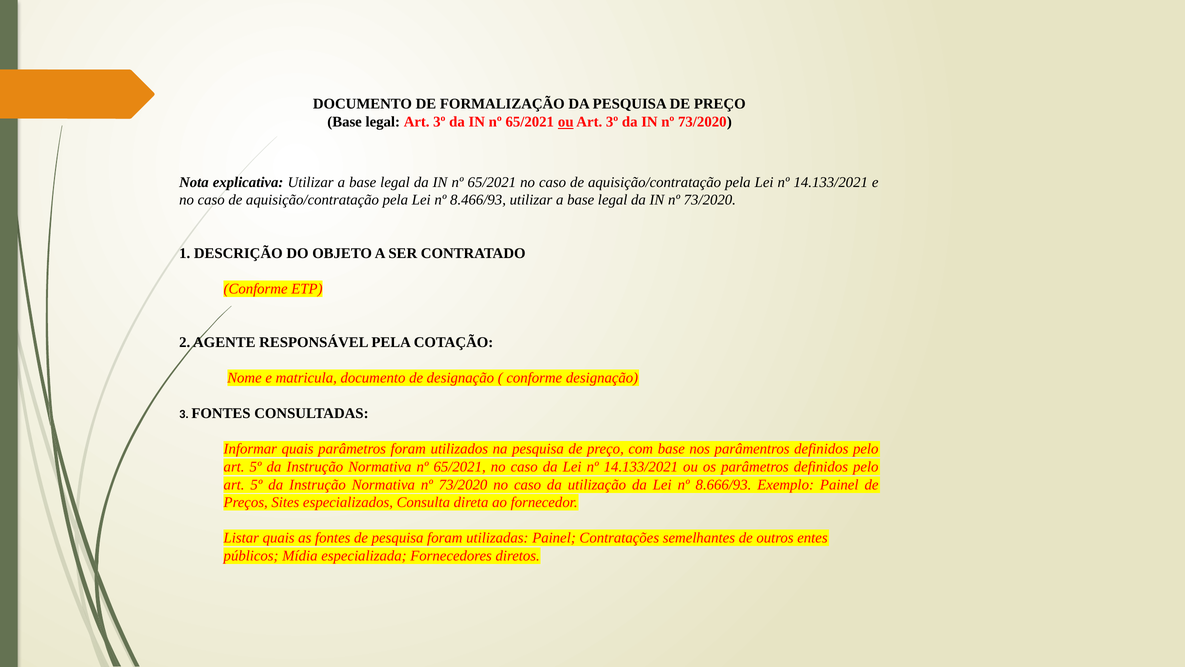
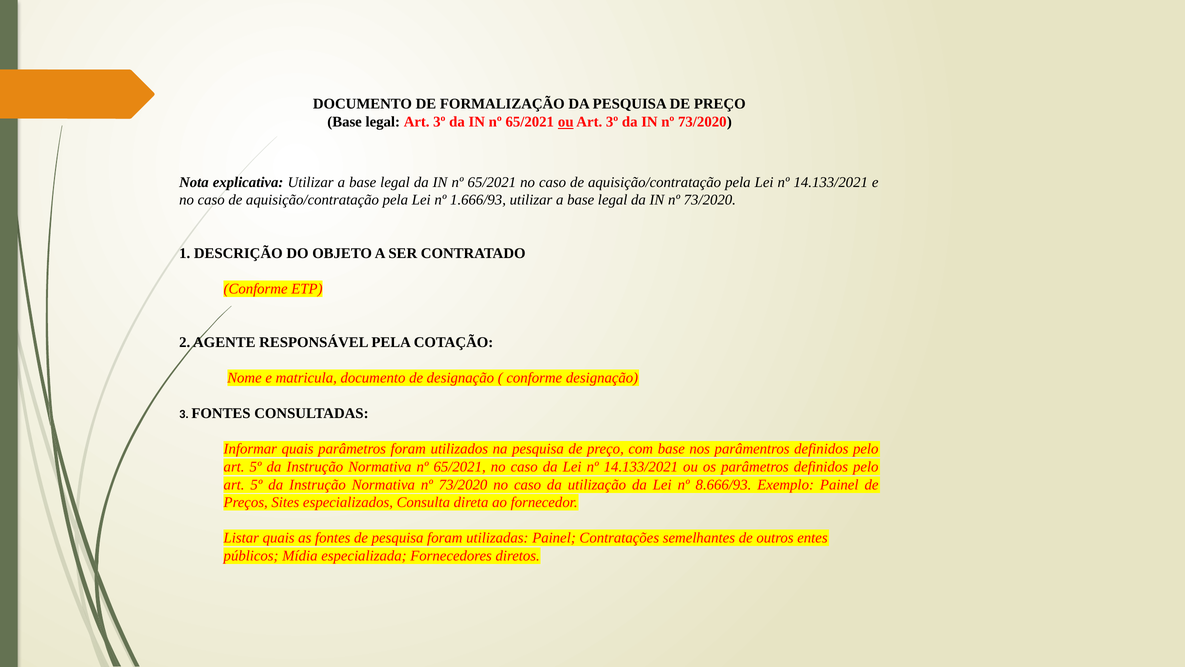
8.466/93: 8.466/93 -> 1.666/93 (478, 200)
